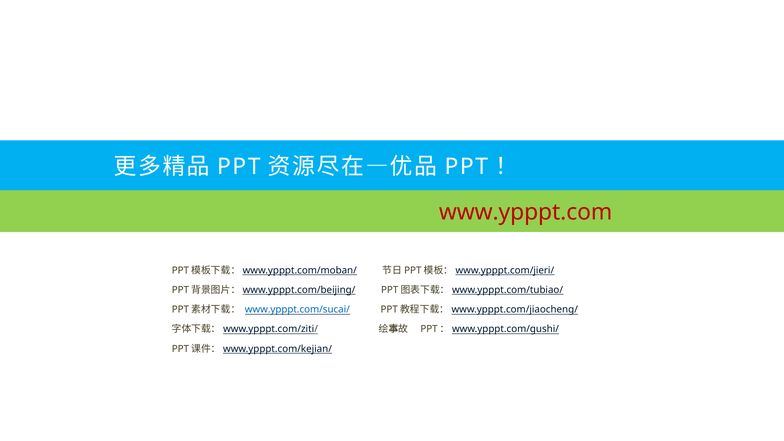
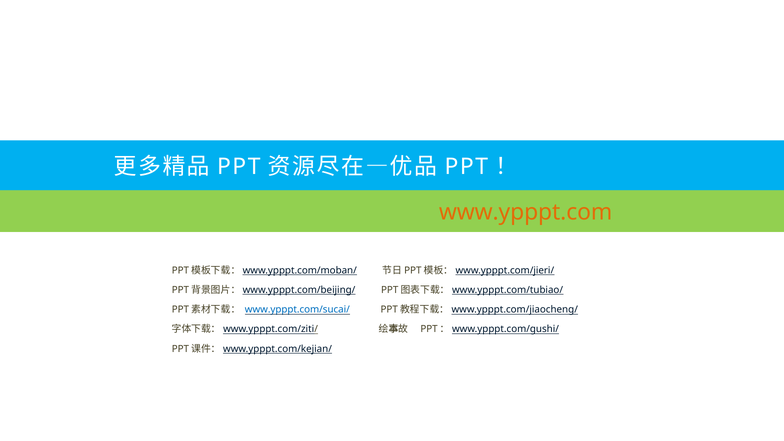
www.ypppt.com colour: red -> orange (526, 212)
